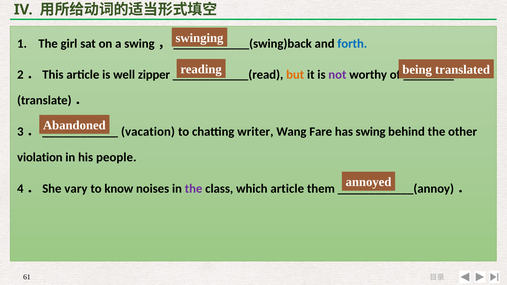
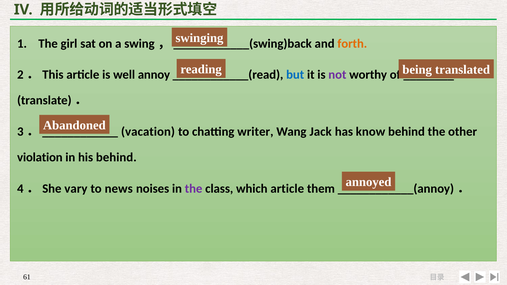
forth colour: blue -> orange (352, 44)
zipper: zipper -> annoy (154, 75)
but colour: orange -> blue (295, 75)
Fare: Fare -> Jack (321, 132)
swing: swing -> know (371, 132)
his people: people -> behind (116, 158)
know: know -> news (119, 189)
